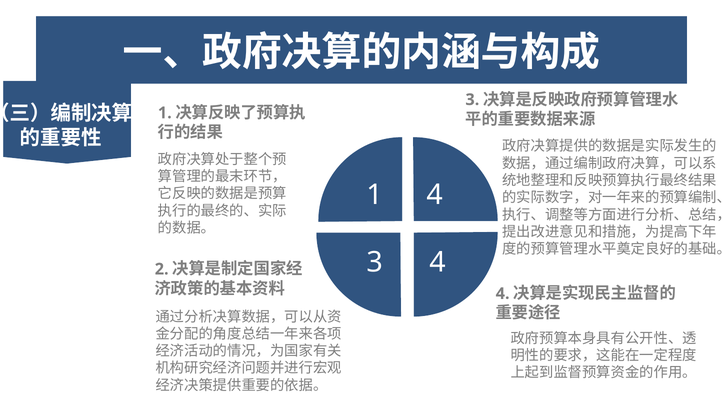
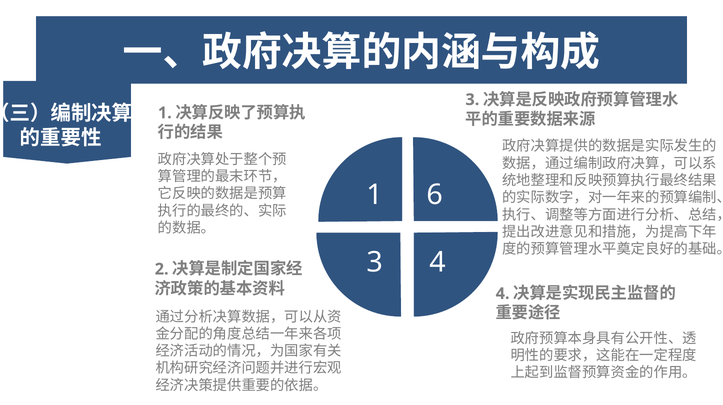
1 4: 4 -> 6 (435, 195)
